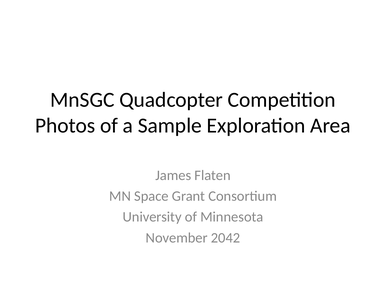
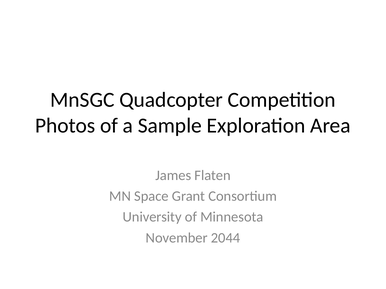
2042: 2042 -> 2044 (226, 238)
